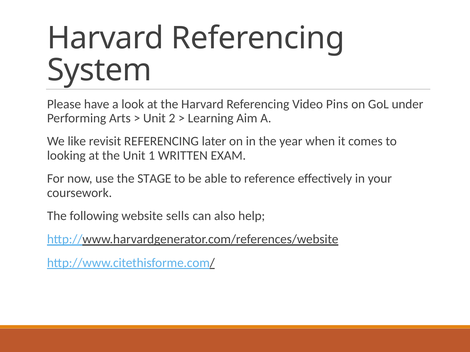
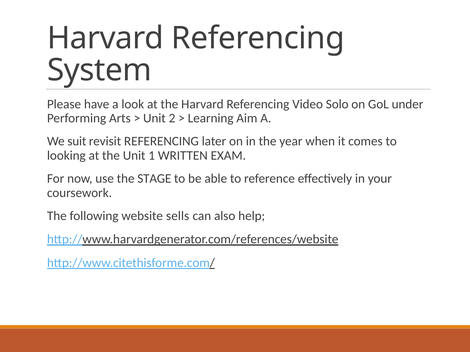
Pins: Pins -> Solo (337, 104)
like: like -> suit (77, 142)
